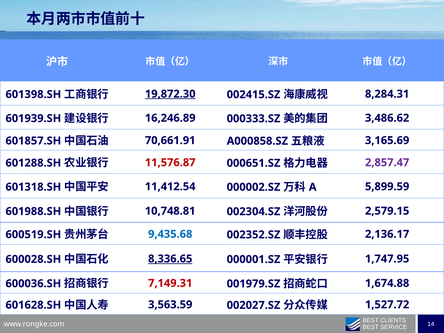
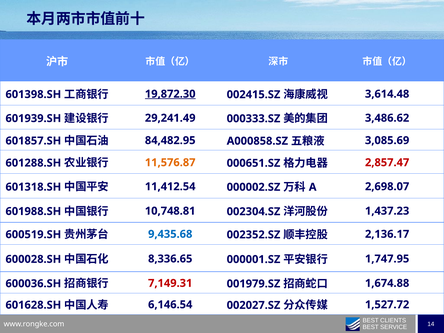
8,284.31: 8,284.31 -> 3,614.48 (387, 94)
16,246.89: 16,246.89 -> 29,241.49 (170, 118)
70,661.91: 70,661.91 -> 84,482.95 (170, 140)
3,165.69: 3,165.69 -> 3,085.69 (387, 140)
11,576.87 colour: red -> orange (170, 163)
2,857.47 colour: purple -> red (387, 163)
5,899.59: 5,899.59 -> 2,698.07 (387, 187)
2,579.15: 2,579.15 -> 1,437.23 (387, 211)
8,336.65 underline: present -> none (170, 259)
3,563.59: 3,563.59 -> 6,146.54 (170, 305)
